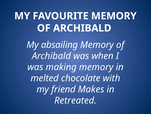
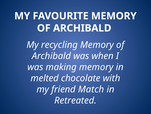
absailing: absailing -> recycling (59, 45)
Makes: Makes -> Match (91, 89)
